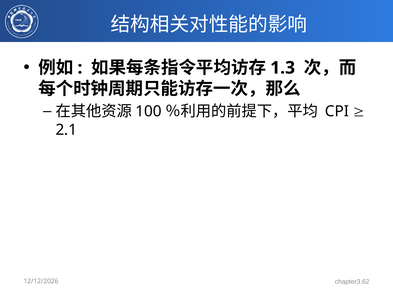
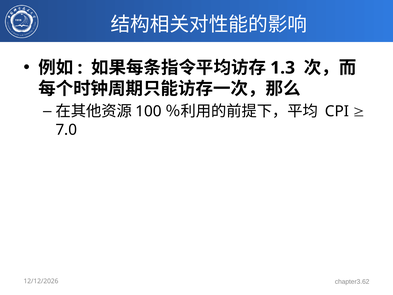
2.1: 2.1 -> 7.0 (66, 130)
